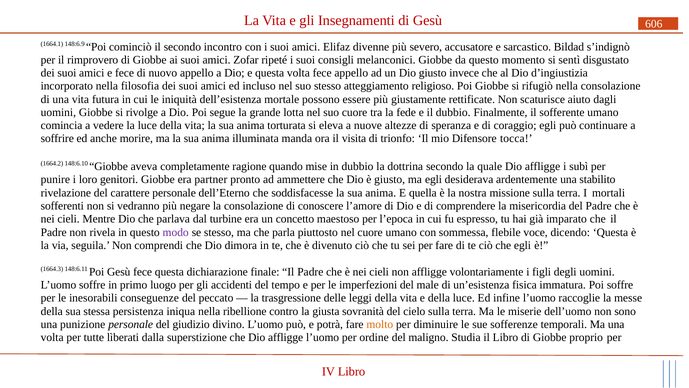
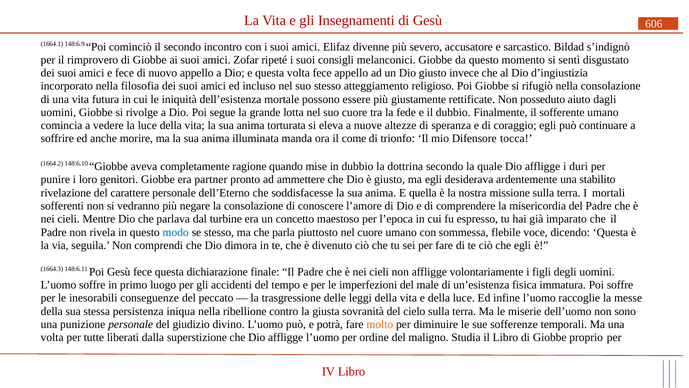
scaturisce: scaturisce -> posseduto (543, 99)
visita: visita -> come (354, 139)
subì: subì -> duri (579, 166)
modo colour: purple -> blue (176, 232)
